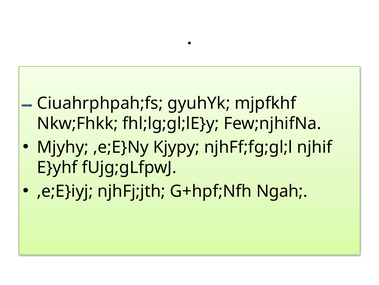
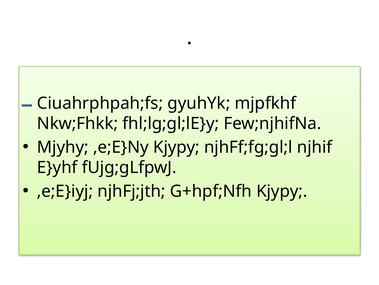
G+hpf;Nfh Ngah: Ngah -> Kjypy (282, 191)
